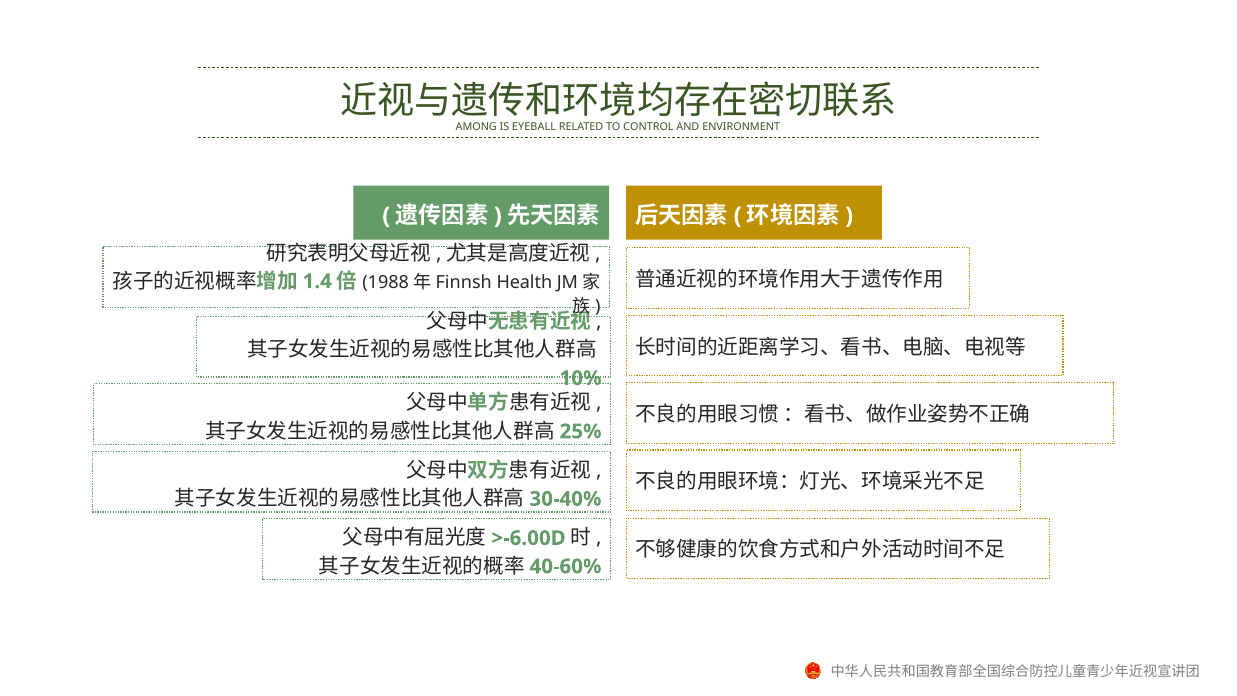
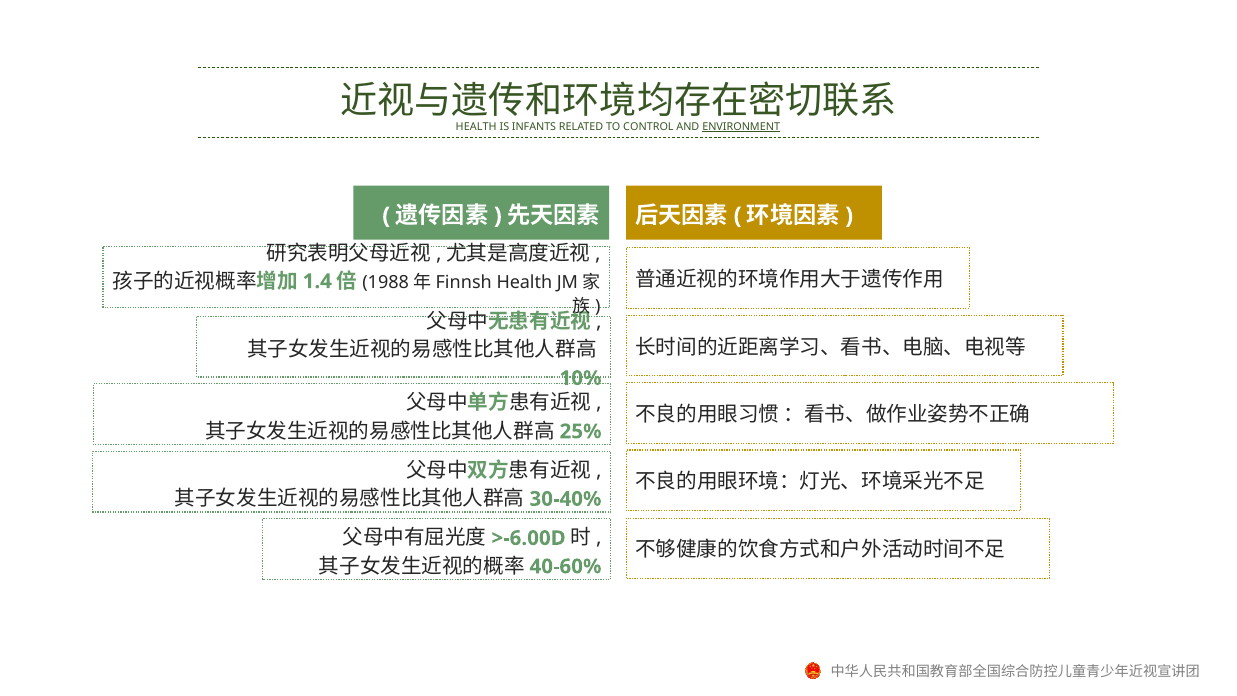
AMONG: AMONG -> HEALTH (476, 127)
EYEBALL: EYEBALL -> INFANTS (534, 127)
ENVIRONMENT underline: none -> present (741, 127)
